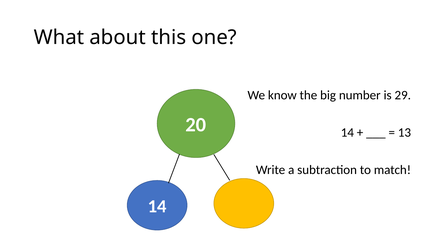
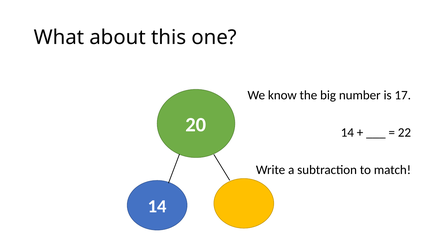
29: 29 -> 17 (403, 95)
13: 13 -> 22 (404, 133)
